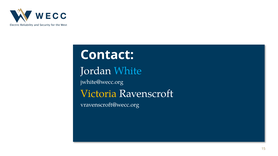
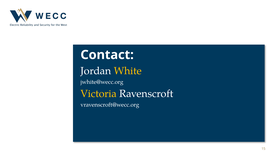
White colour: light blue -> yellow (128, 71)
